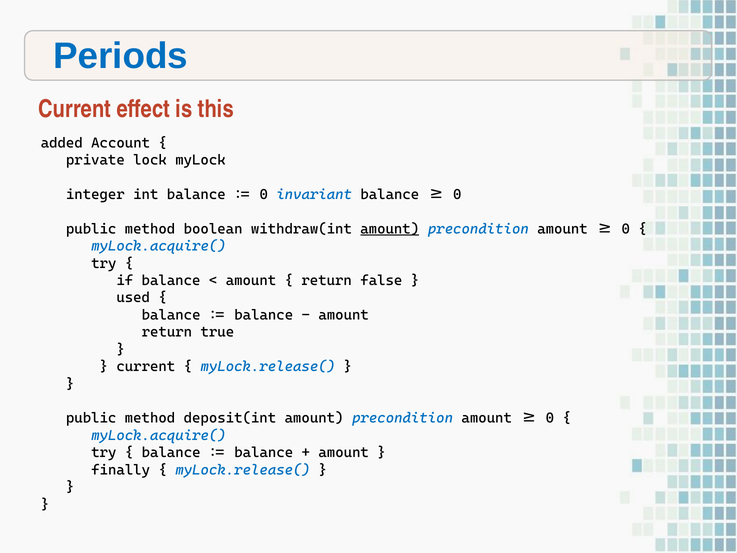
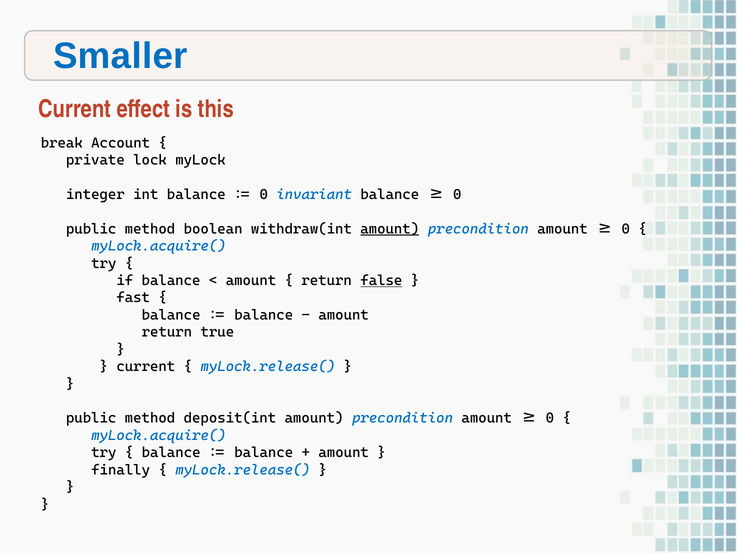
Periods: Periods -> Smaller (120, 56)
added: added -> break (62, 143)
false underline: none -> present (381, 280)
used: used -> fast (133, 298)
